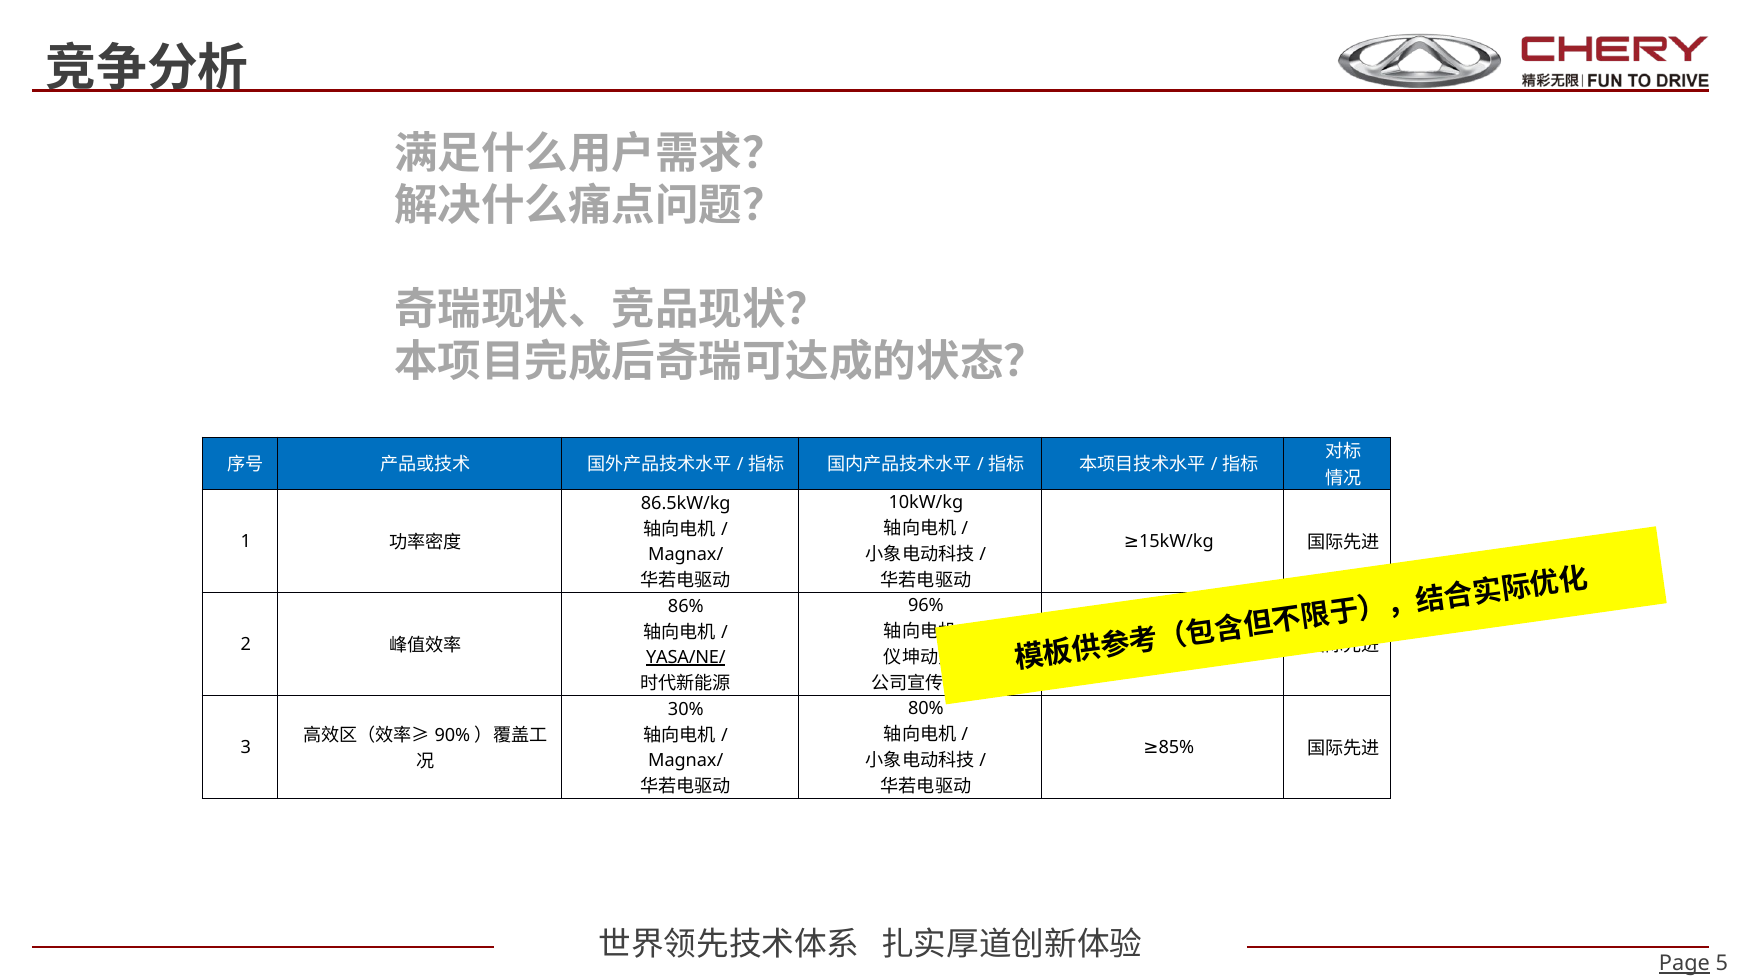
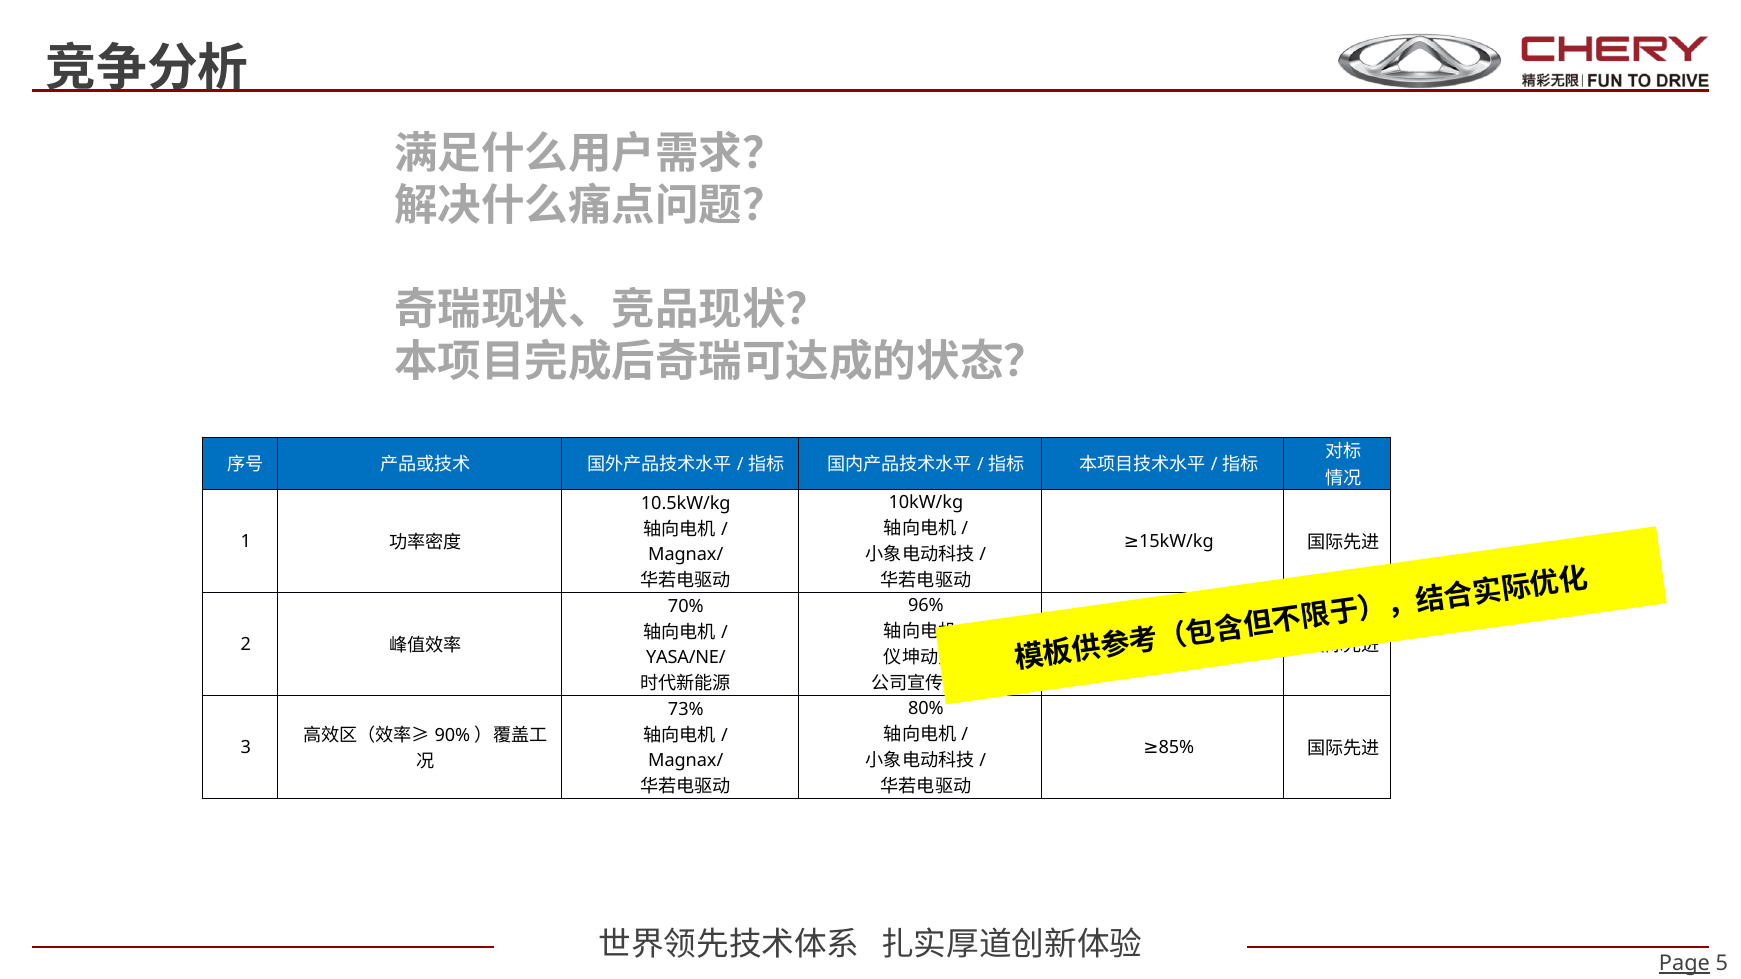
86.5kW/kg: 86.5kW/kg -> 10.5kW/kg (686, 504)
86%: 86% -> 70% (686, 607)
YASA/NE/ underline: present -> none (686, 657)
30%: 30% -> 73% (686, 710)
